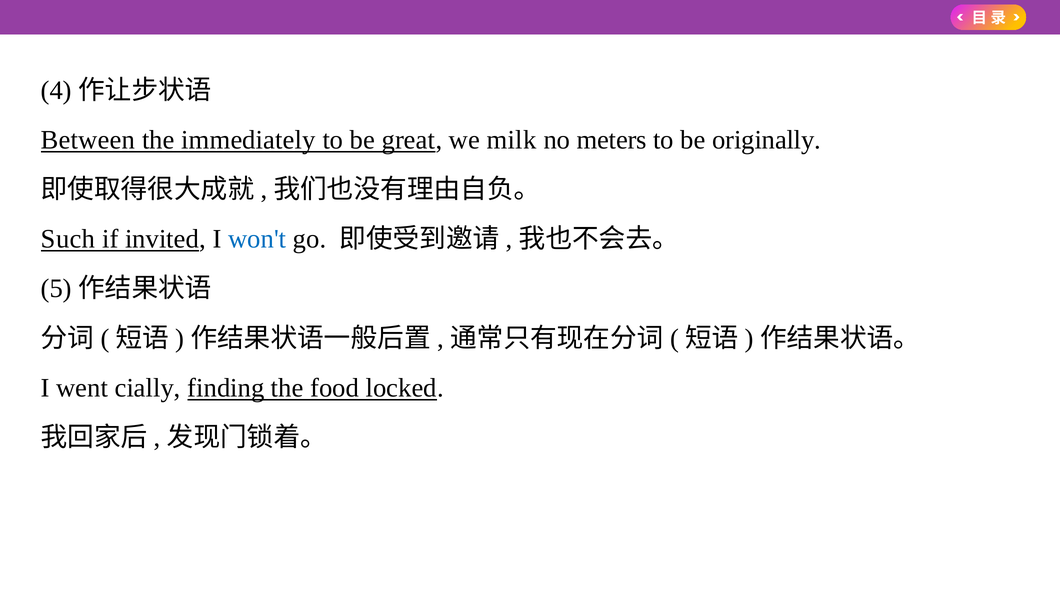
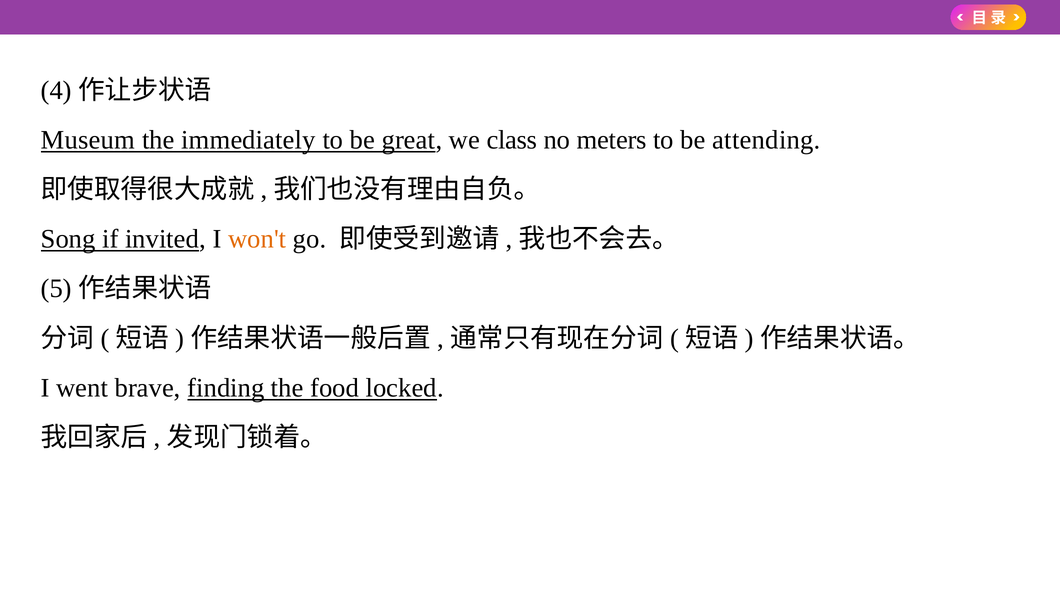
Between: Between -> Museum (88, 140)
milk: milk -> class (512, 140)
originally: originally -> attending (766, 140)
Such: Such -> Song (68, 239)
won't colour: blue -> orange (257, 239)
cially: cially -> brave (148, 388)
